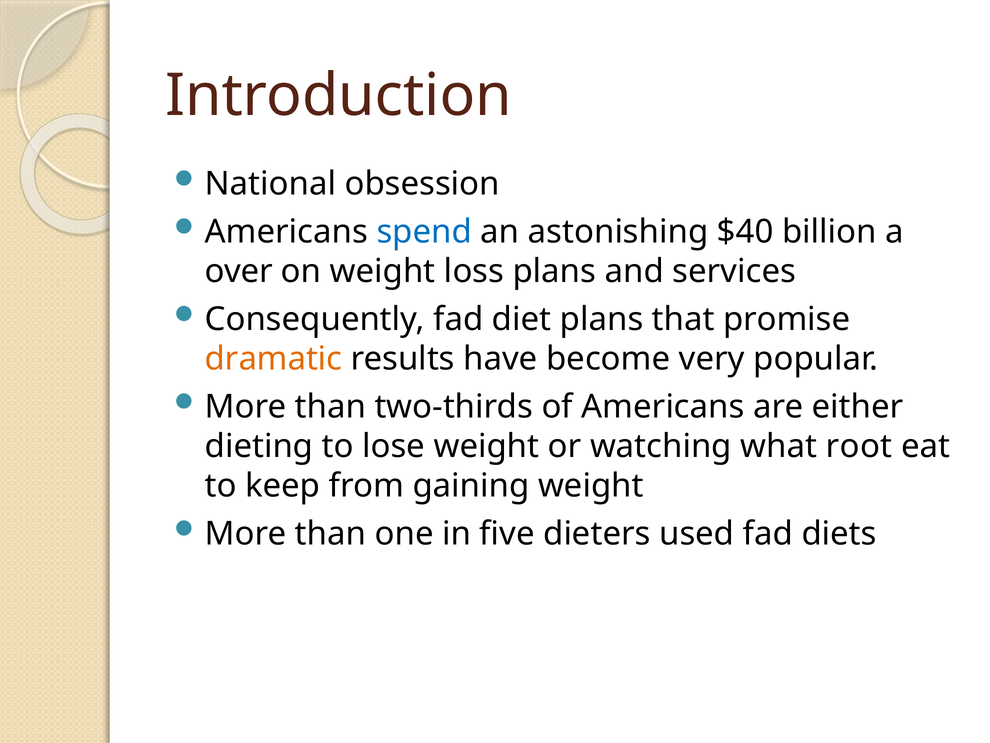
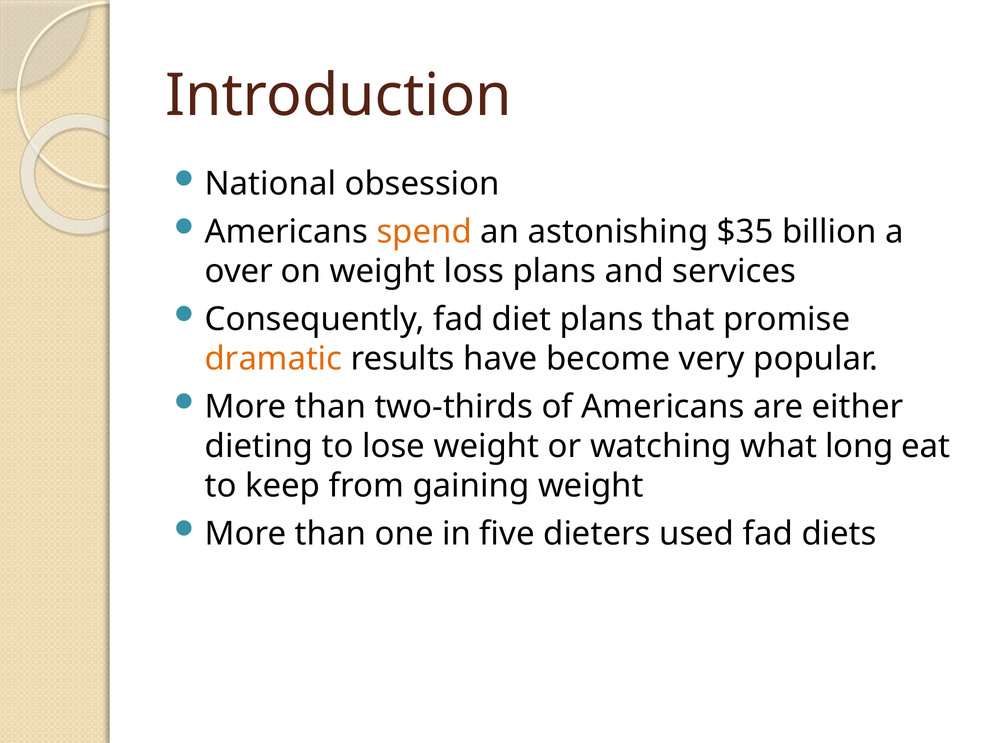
spend colour: blue -> orange (424, 232)
$40: $40 -> $35 (745, 232)
root: root -> long (859, 446)
